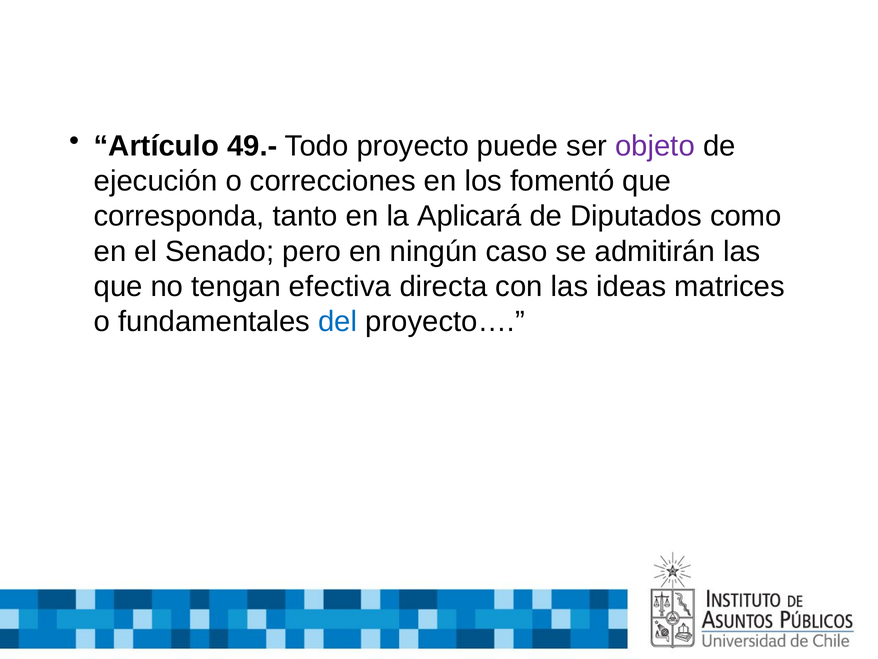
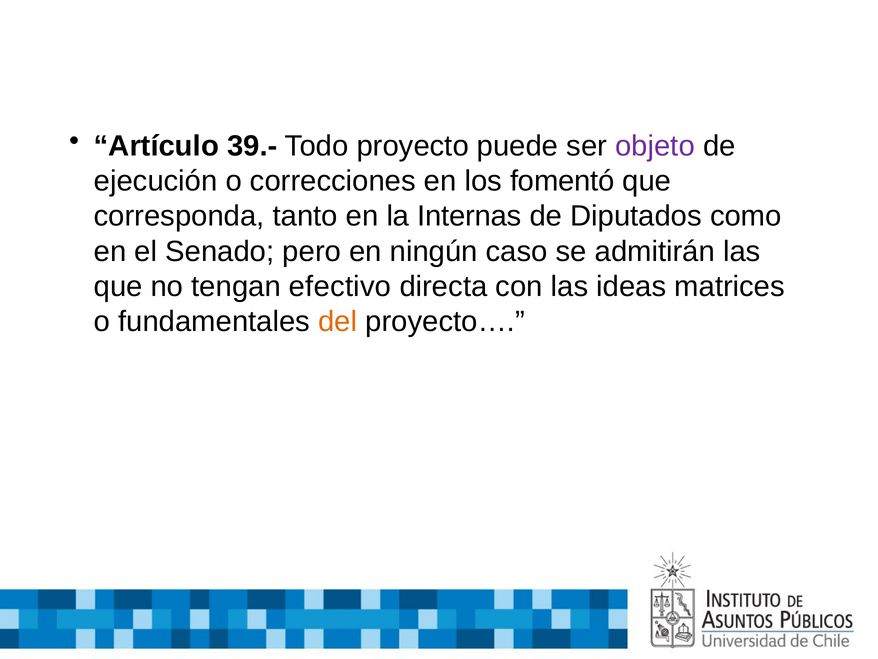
49.-: 49.- -> 39.- (252, 146)
Aplicará: Aplicará -> Internas (469, 216)
efectiva: efectiva -> efectivo (340, 286)
del colour: blue -> orange (338, 321)
